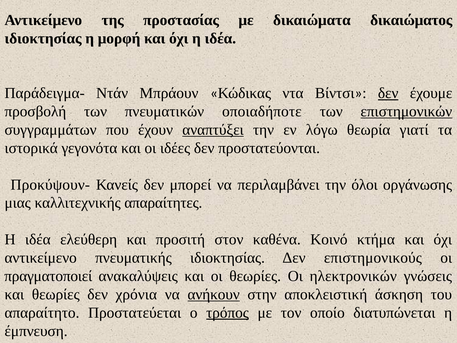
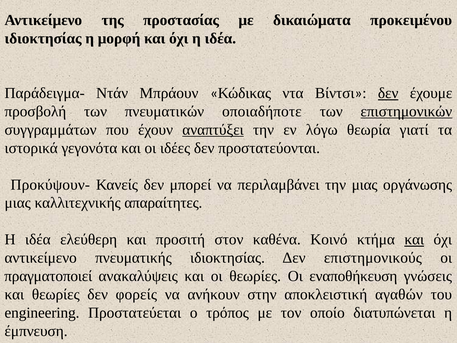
δικαιώματος: δικαιώματος -> προκειμένου (411, 20)
την όλοι: όλοι -> μιας (365, 185)
και underline: none -> present (414, 239)
ηλεκτρονικών: ηλεκτρονικών -> εναποθήκευση (353, 276)
χρόνια: χρόνια -> φορείς (136, 294)
ανήκουν underline: present -> none (214, 294)
άσκηση: άσκηση -> αγαθών (399, 294)
απαραίτητο: απαραίτητο -> engineering (42, 312)
τρόπος underline: present -> none (228, 312)
